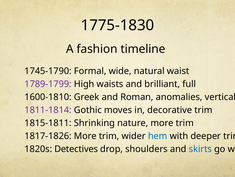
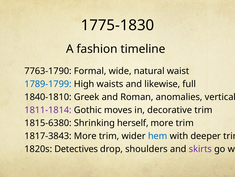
1745-1790: 1745-1790 -> 7763-1790 (48, 71)
1789-1799 colour: purple -> blue (48, 84)
brilliant: brilliant -> likewise (162, 84)
1600-1810: 1600-1810 -> 1840-1810 (48, 97)
1815-1811: 1815-1811 -> 1815-6380 (48, 123)
nature: nature -> herself (133, 123)
1817-1826: 1817-1826 -> 1817-3843 (48, 135)
skirts colour: blue -> purple (200, 148)
